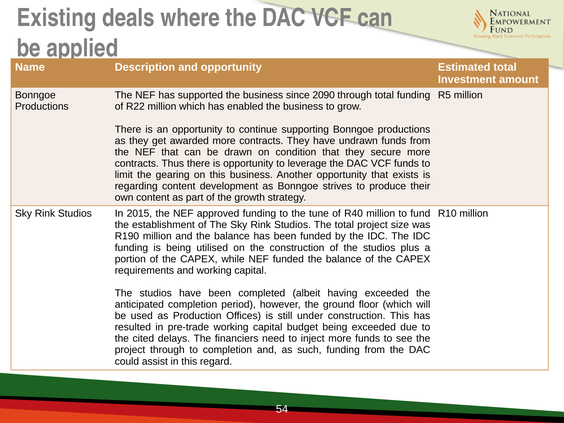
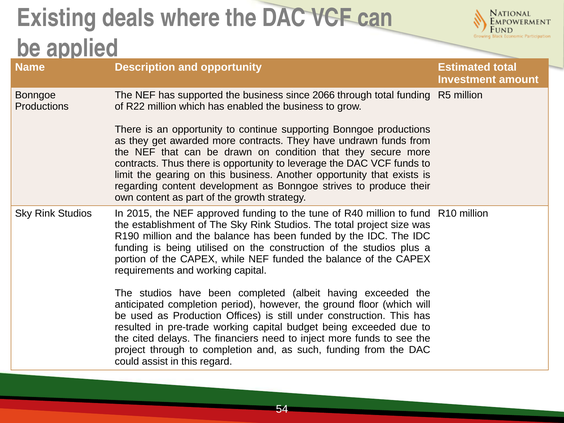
2090: 2090 -> 2066 (324, 95)
